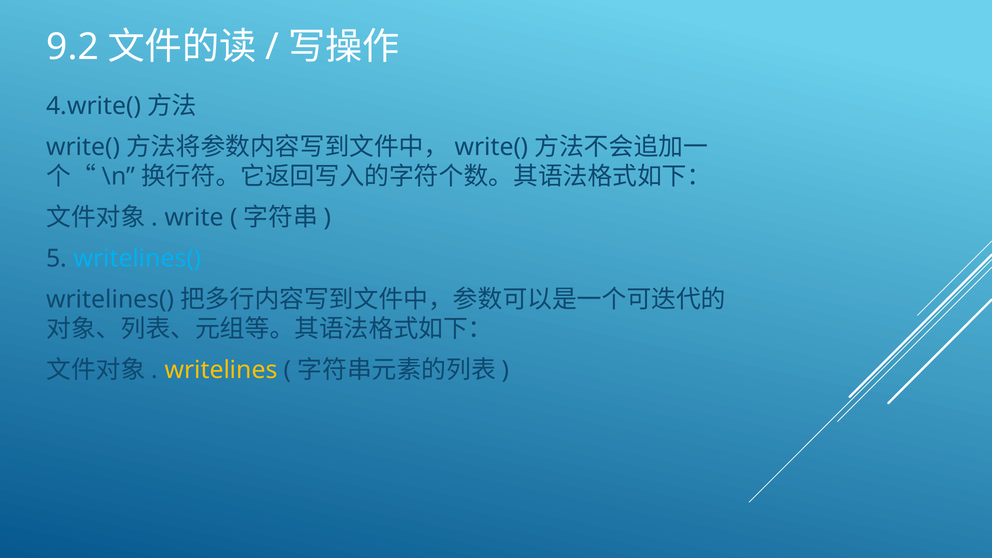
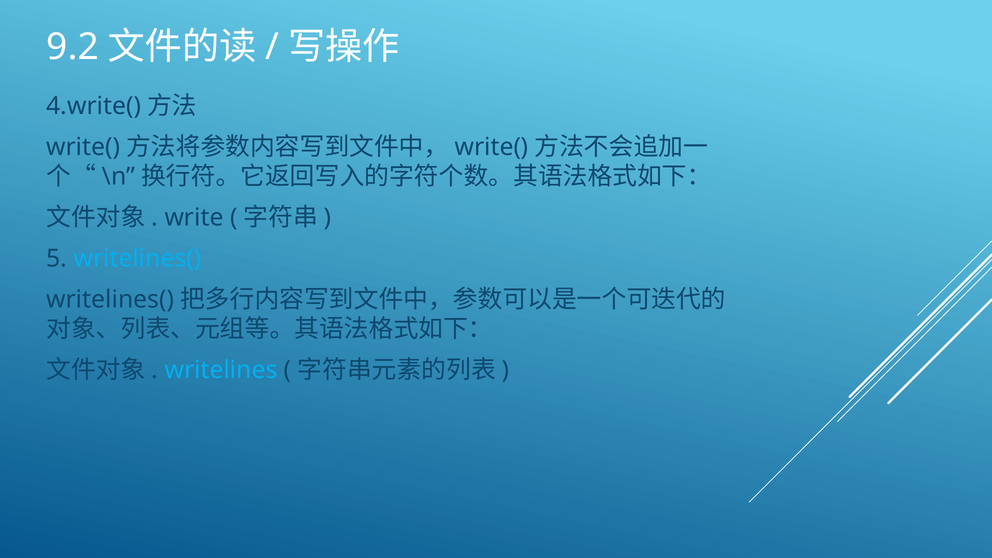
writelines colour: yellow -> light blue (221, 370)
